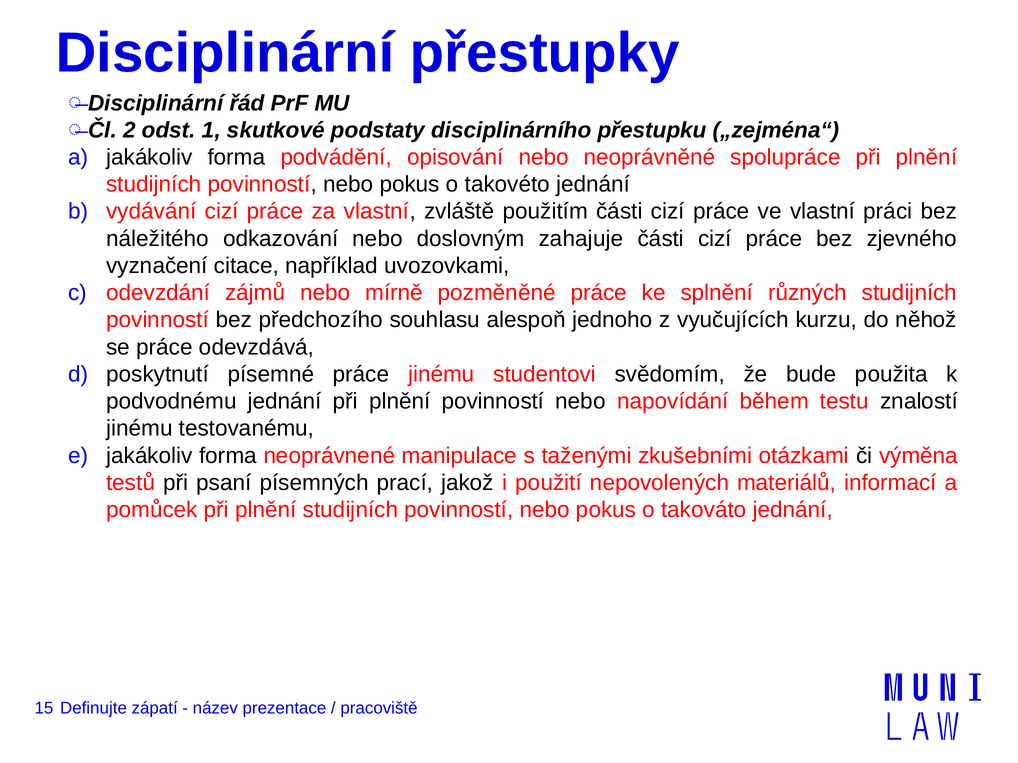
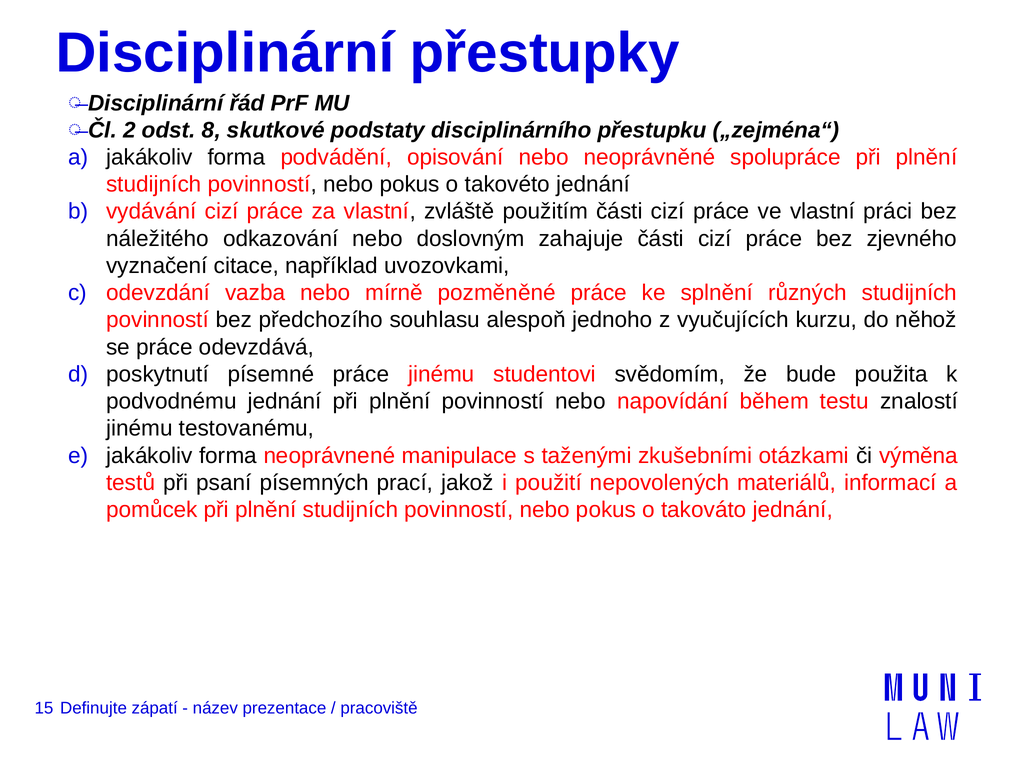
1: 1 -> 8 (211, 130)
zájmů: zájmů -> vazba (255, 293)
